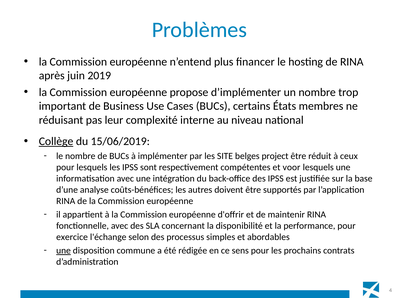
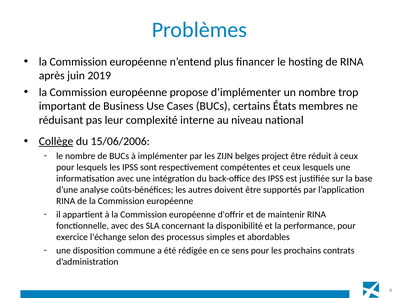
15/06/2019: 15/06/2019 -> 15/06/2006 (120, 142)
SITE: SITE -> ZIJN (225, 156)
et voor: voor -> ceux (292, 168)
une underline: present -> none (63, 251)
